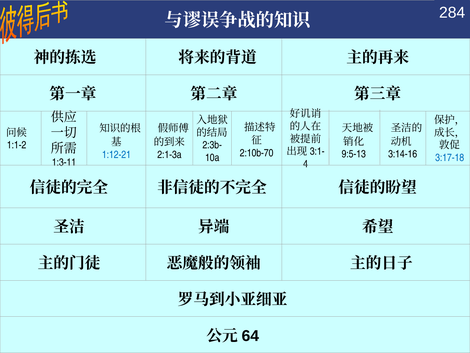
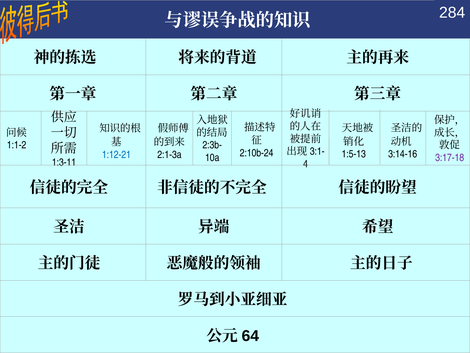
2:10b-70: 2:10b-70 -> 2:10b-24 (257, 153)
9:5-13: 9:5-13 -> 1:5-13 (354, 154)
3:17-18 colour: blue -> purple (450, 158)
